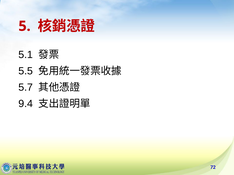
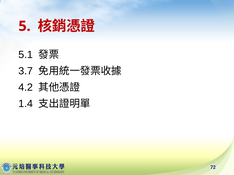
5.5: 5.5 -> 3.7 (26, 71)
5.7: 5.7 -> 4.2 (26, 88)
9.4: 9.4 -> 1.4 (26, 104)
